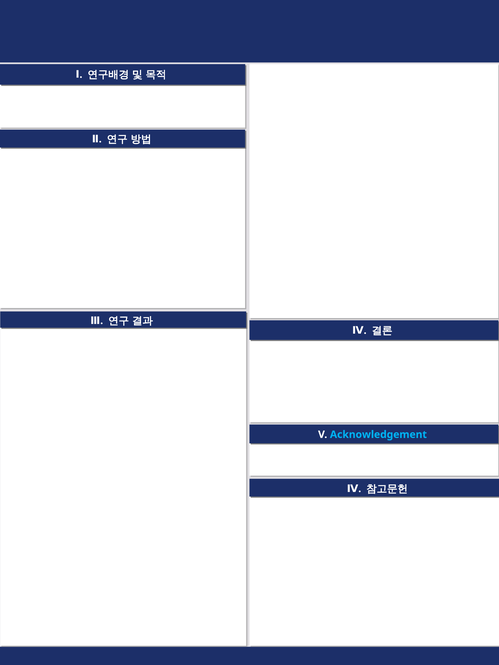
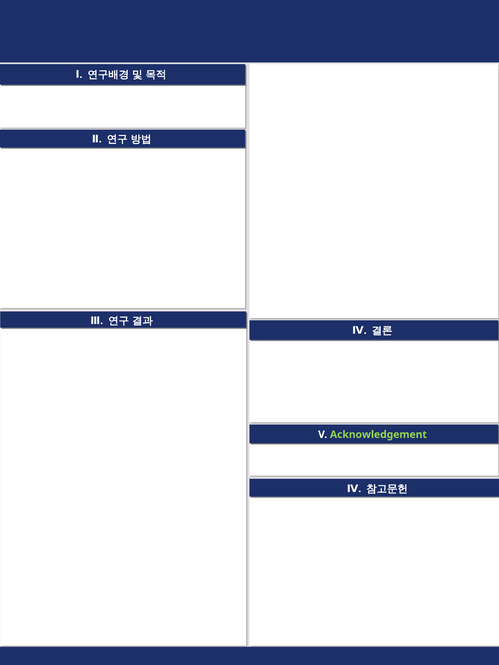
Acknowledgement colour: light blue -> light green (378, 435)
